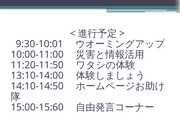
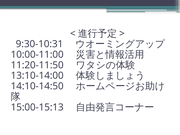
9:30-10:01: 9:30-10:01 -> 9:30-10:31 (40, 44)
15:00-15:60: 15:00-15:60 -> 15:00-15:13 (37, 107)
